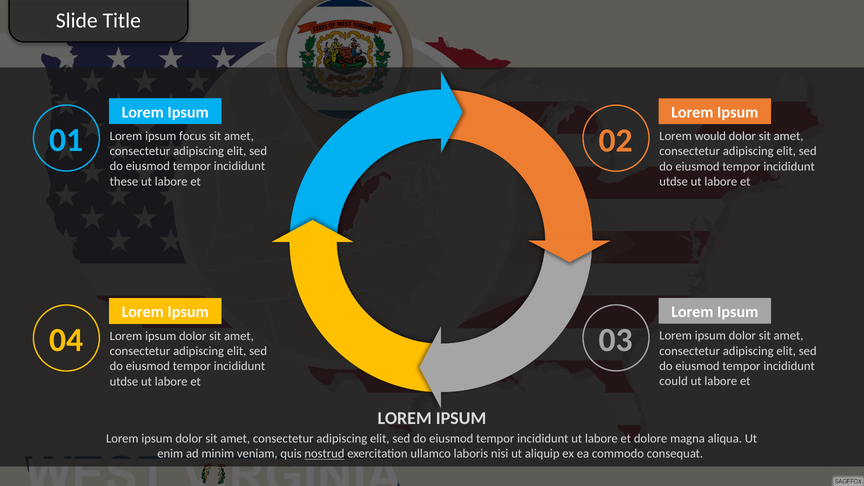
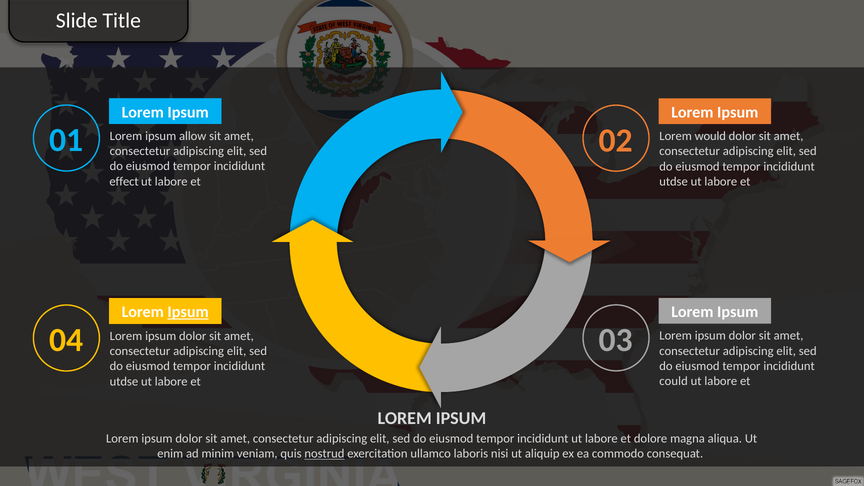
focus: focus -> allow (193, 136)
these: these -> effect (124, 181)
Ipsum underline: none -> present (188, 312)
